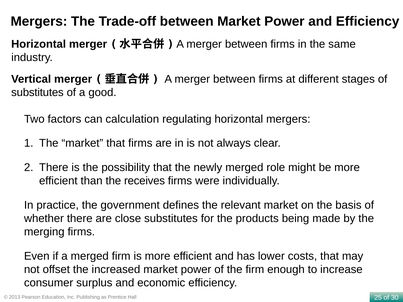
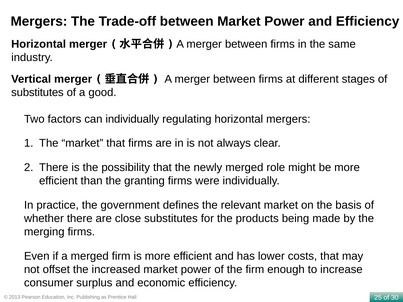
can calculation: calculation -> individually (132, 119)
receives: receives -> granting (144, 181)
